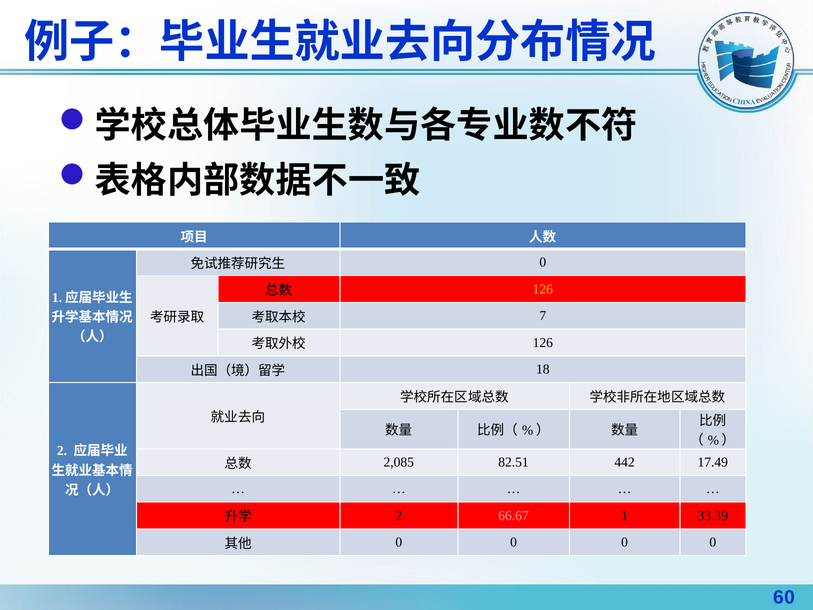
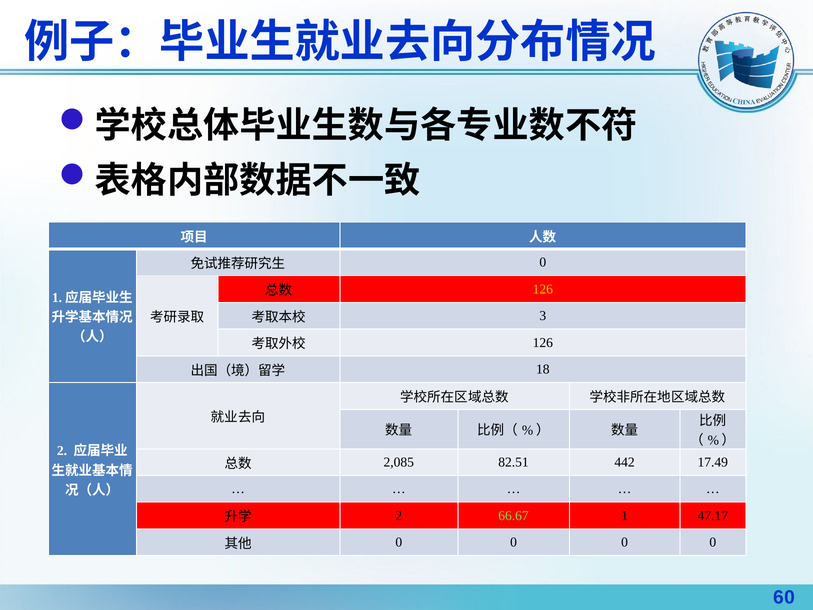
7: 7 -> 3 (543, 316)
66.67 colour: pink -> light green (514, 515)
33.39: 33.39 -> 47.17 (713, 515)
